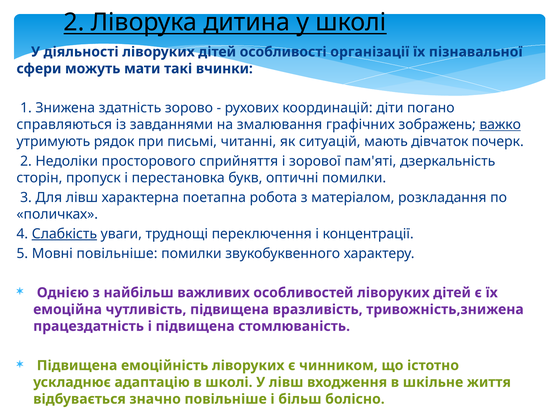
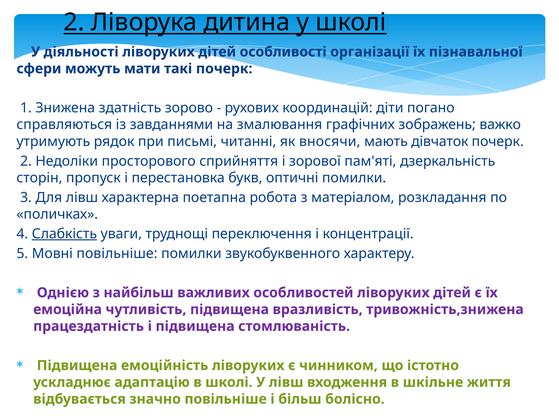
такі вчинки: вчинки -> почерк (224, 69)
важко underline: present -> none (500, 124)
ситуацій: ситуацій -> вносячи (330, 141)
